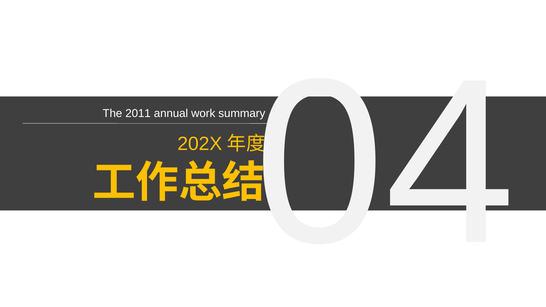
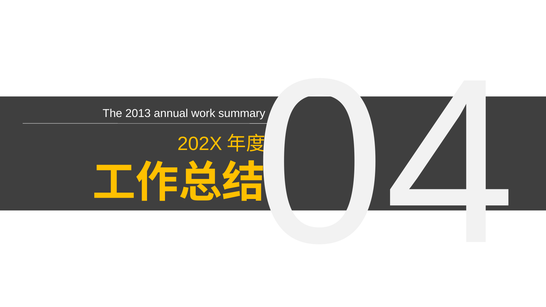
2011: 2011 -> 2013 (138, 113)
